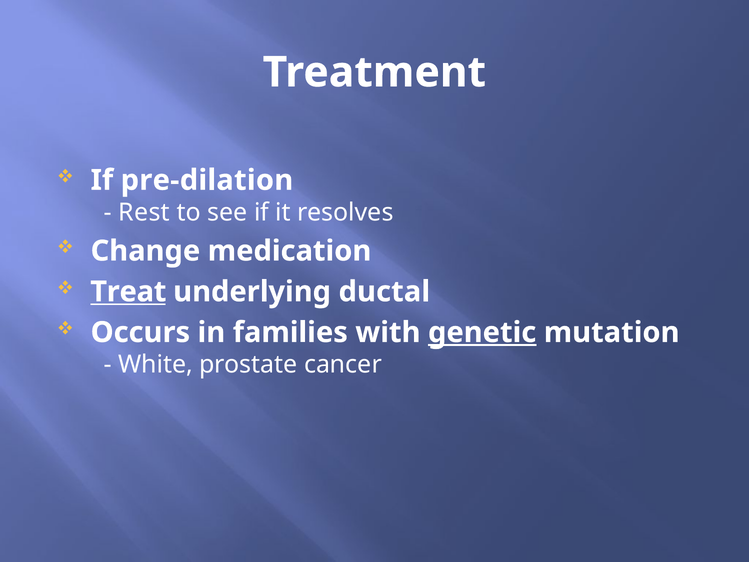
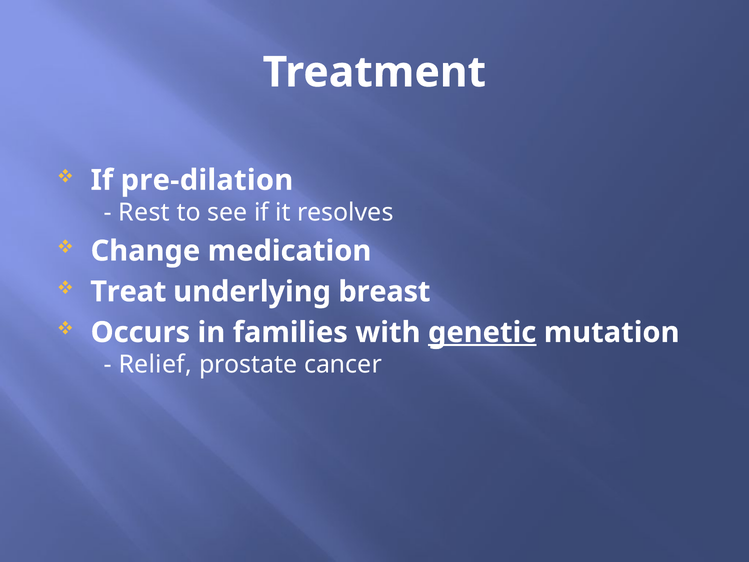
Treat underline: present -> none (128, 292)
ductal: ductal -> breast (384, 292)
White: White -> Relief (155, 364)
